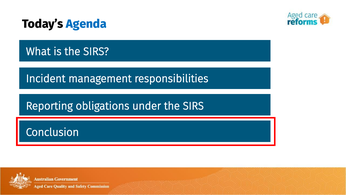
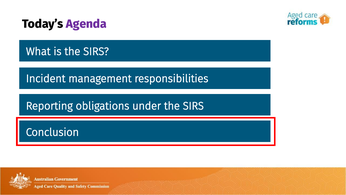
Agenda colour: blue -> purple (86, 24)
